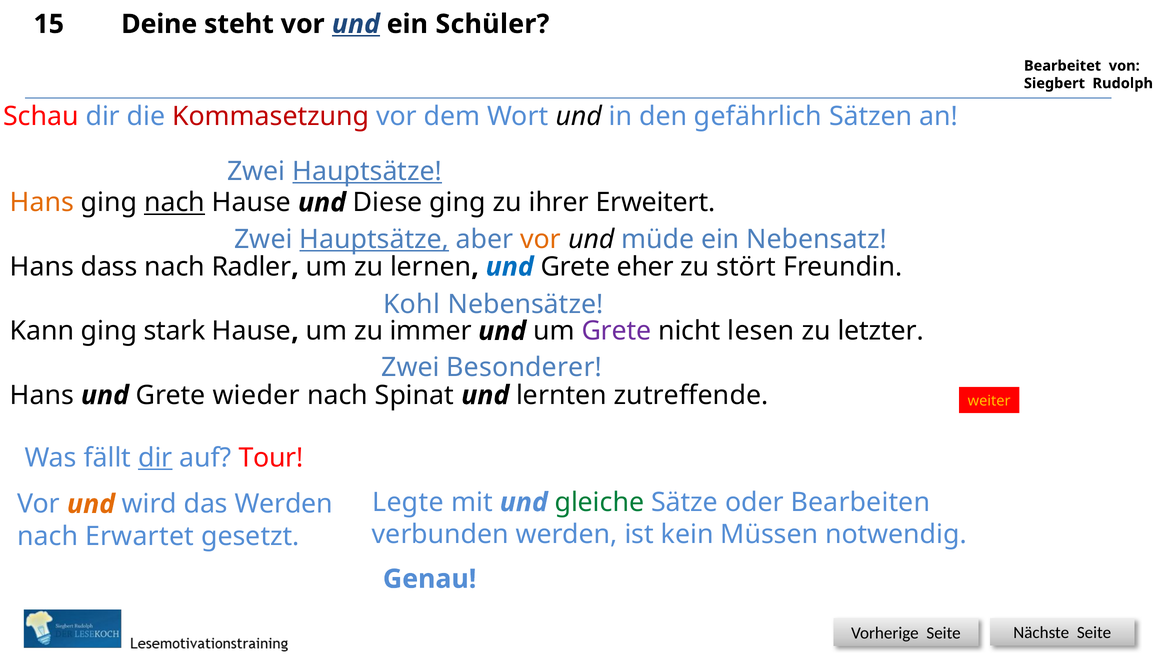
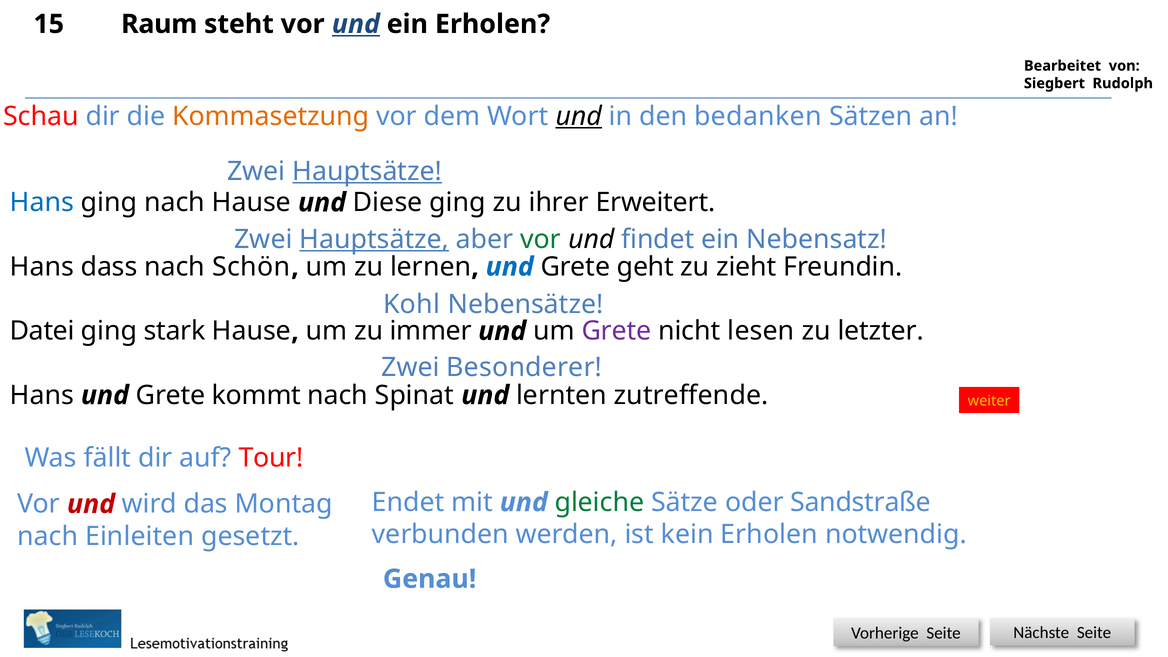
Deine: Deine -> Raum (159, 24)
ein Schüler: Schüler -> Erholen (493, 24)
Kommasetzung colour: red -> orange (271, 116)
und underline: none -> present (579, 116)
gefährlich: gefährlich -> bedanken (758, 116)
Hans colour: orange -> blue (42, 203)
nach underline: present -> none (174, 203)
vor colour: orange -> green (541, 239)
müde: müde -> findet (658, 239)
Radler: Radler -> Schön (251, 267)
eher: eher -> geht (645, 267)
stört: stört -> zieht (746, 267)
Kann: Kann -> Datei (42, 331)
wieder: wieder -> kommt (256, 395)
dir underline: present -> none (155, 458)
Legte: Legte -> Endet (408, 502)
Bearbeiten: Bearbeiten -> Sandstraße (861, 502)
und colour: orange -> red (91, 504)
das Werden: Werden -> Montag (284, 504)
kein Müssen: Müssen -> Erholen (769, 534)
Erwartet: Erwartet -> Einleiten (140, 536)
